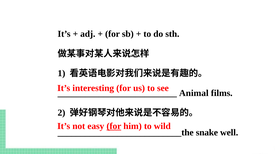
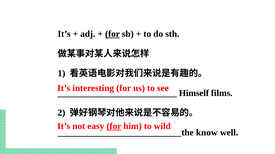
for underline: none -> present (112, 34)
Animal: Animal -> Himself (194, 93)
snake: snake -> know (207, 133)
